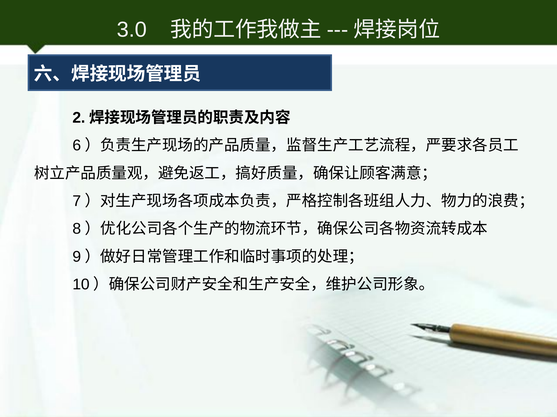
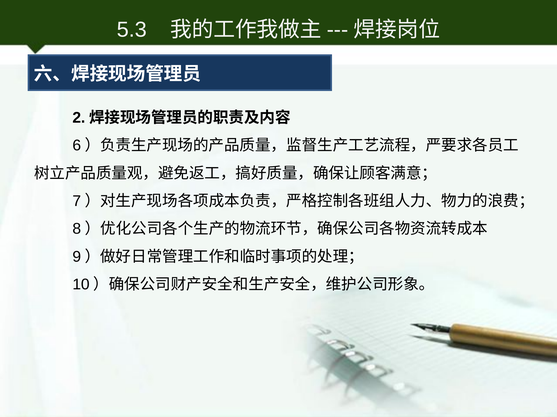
3.0: 3.0 -> 5.3 (132, 30)
